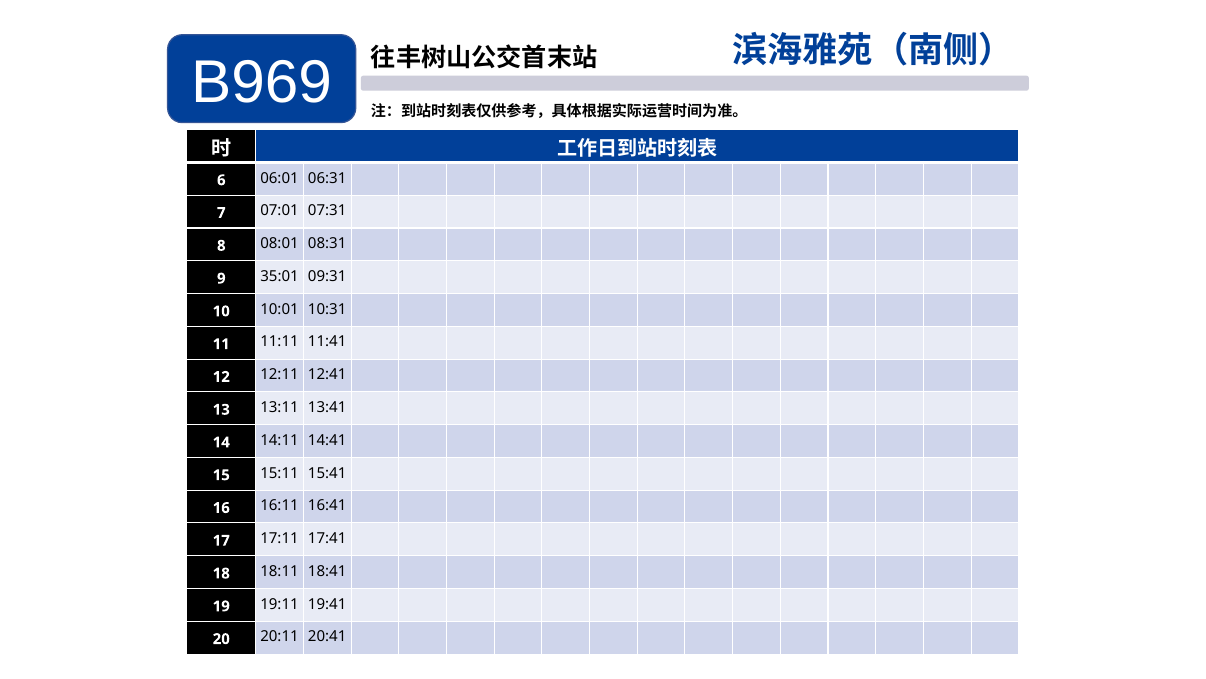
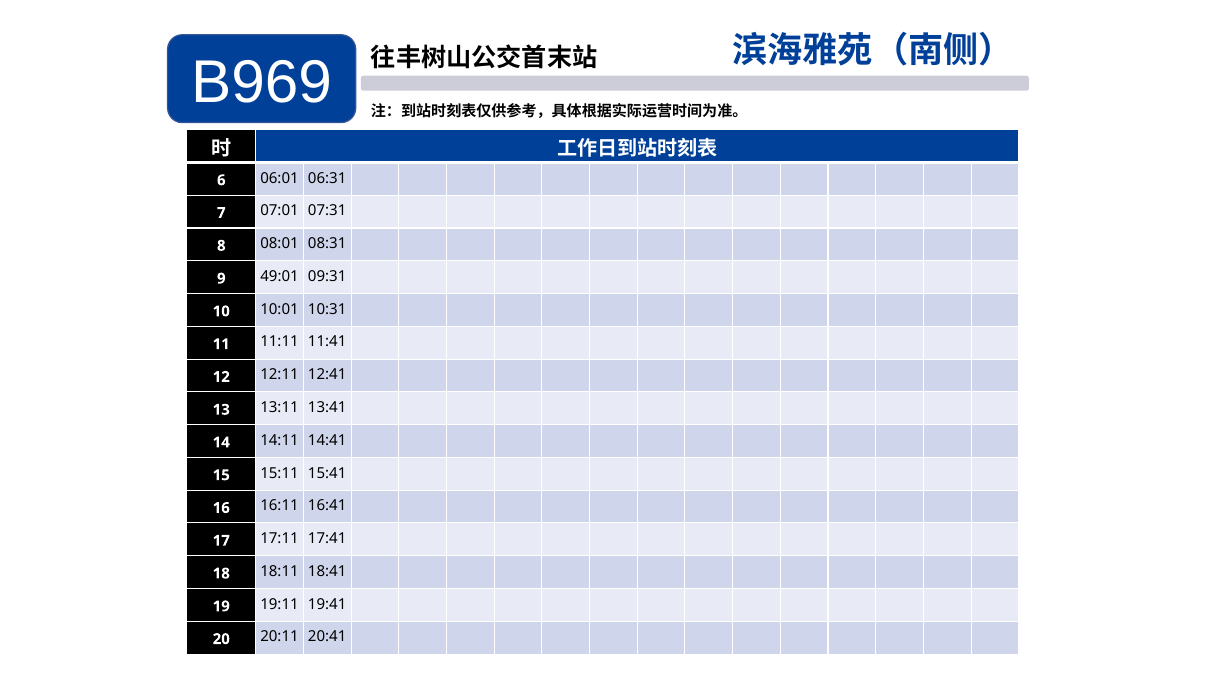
35:01: 35:01 -> 49:01 (280, 276)
